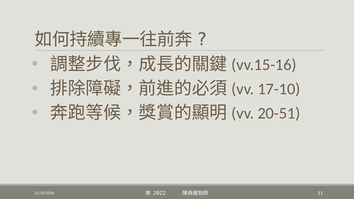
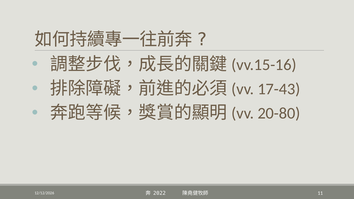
17-10: 17-10 -> 17-43 (279, 89)
20-51: 20-51 -> 20-80 (279, 113)
